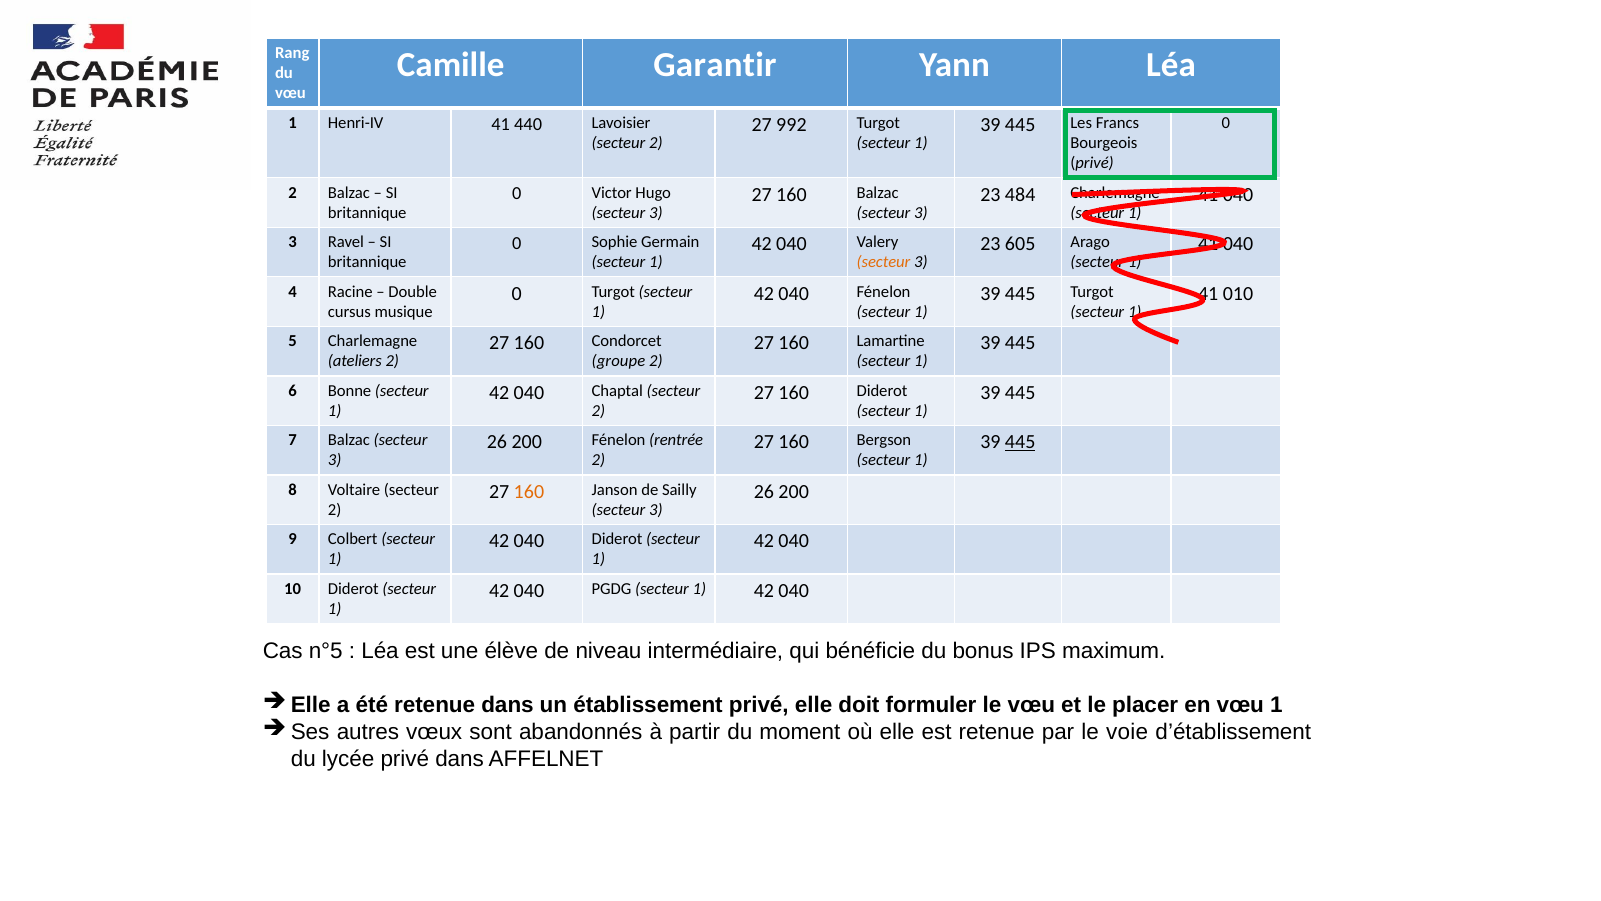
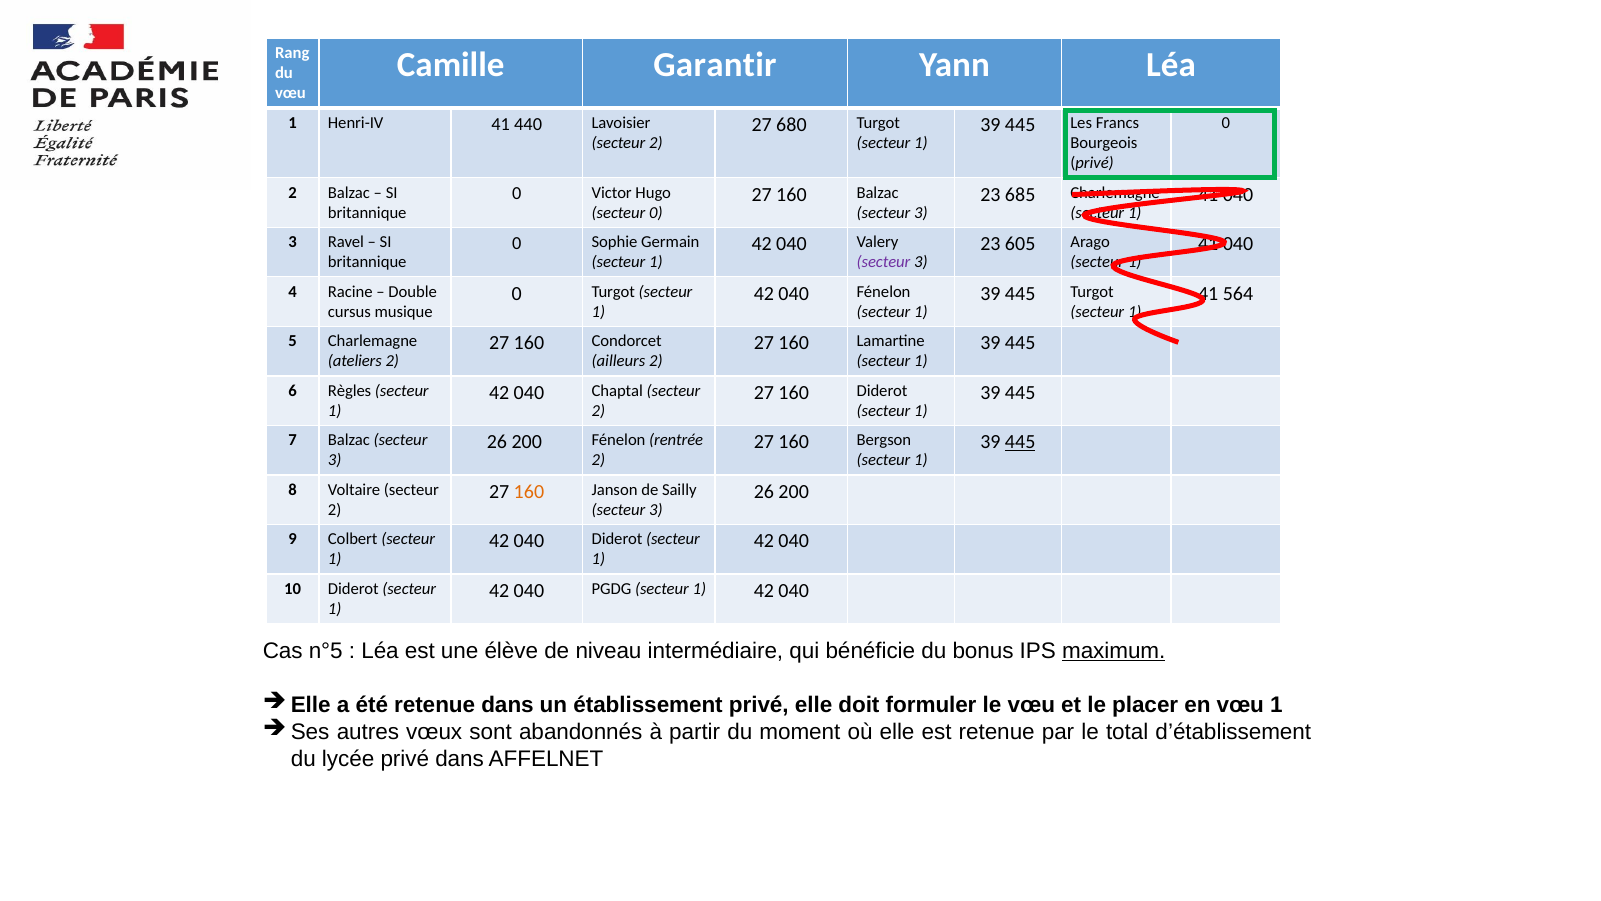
992: 992 -> 680 (791, 125)
484: 484 -> 685 (1020, 195)
3: 3 -> 0 (656, 213)
secteur colour: orange -> purple (884, 262)
010: 010 -> 564 (1238, 294)
groupe: groupe -> ailleurs (618, 361)
Bonne: Bonne -> Règles (350, 390)
maximum underline: none -> present (1114, 650)
voie: voie -> total (1127, 731)
